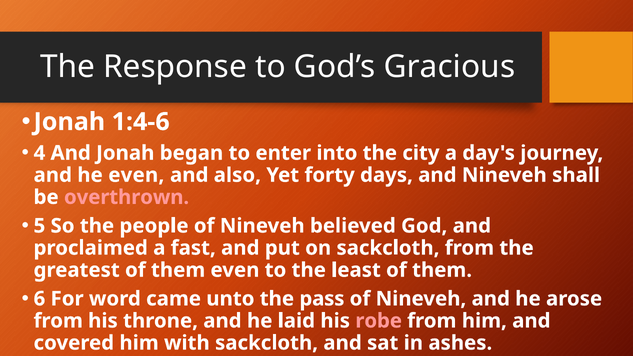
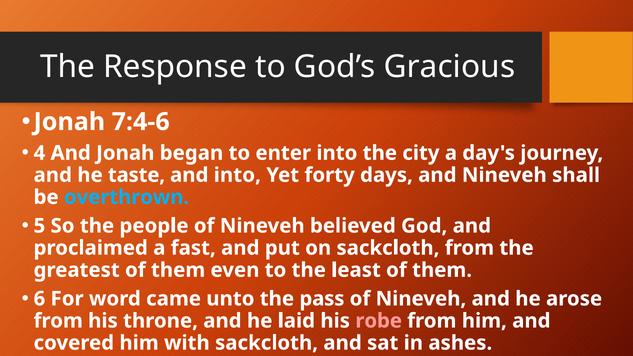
1:4-6: 1:4-6 -> 7:4-6 (141, 122)
he even: even -> taste (136, 175)
and also: also -> into (237, 175)
overthrown colour: pink -> light blue (127, 197)
